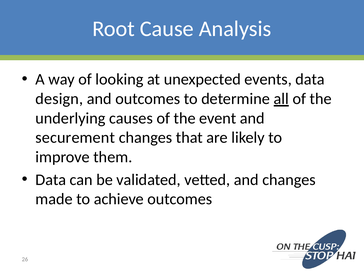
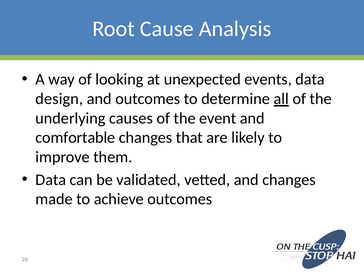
securement: securement -> comfortable (75, 138)
